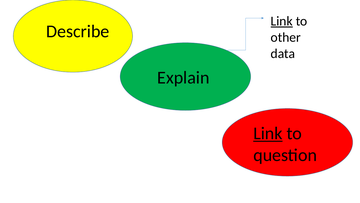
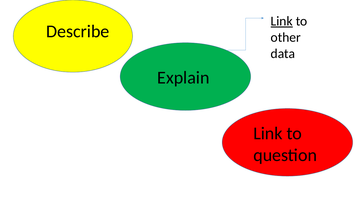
Link underline: present -> none (268, 133)
